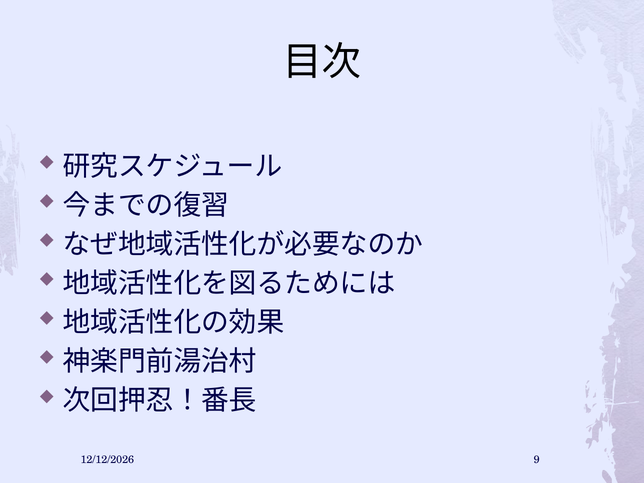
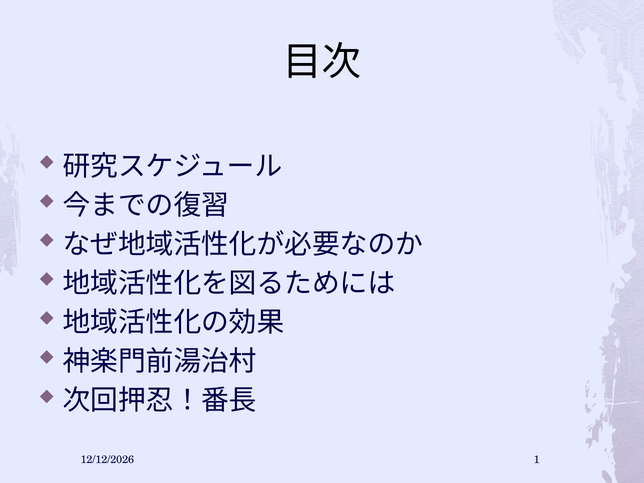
9: 9 -> 1 (537, 460)
